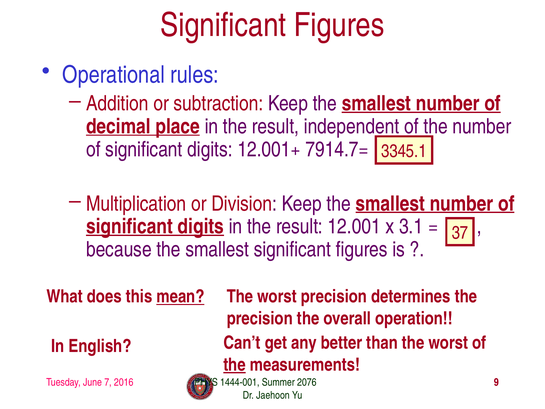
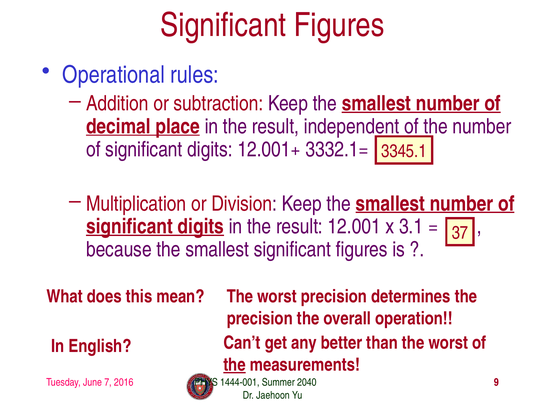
7914.7=: 7914.7= -> 3332.1= (337, 149)
mean underline: present -> none (180, 296)
2076: 2076 -> 2040 (307, 382)
